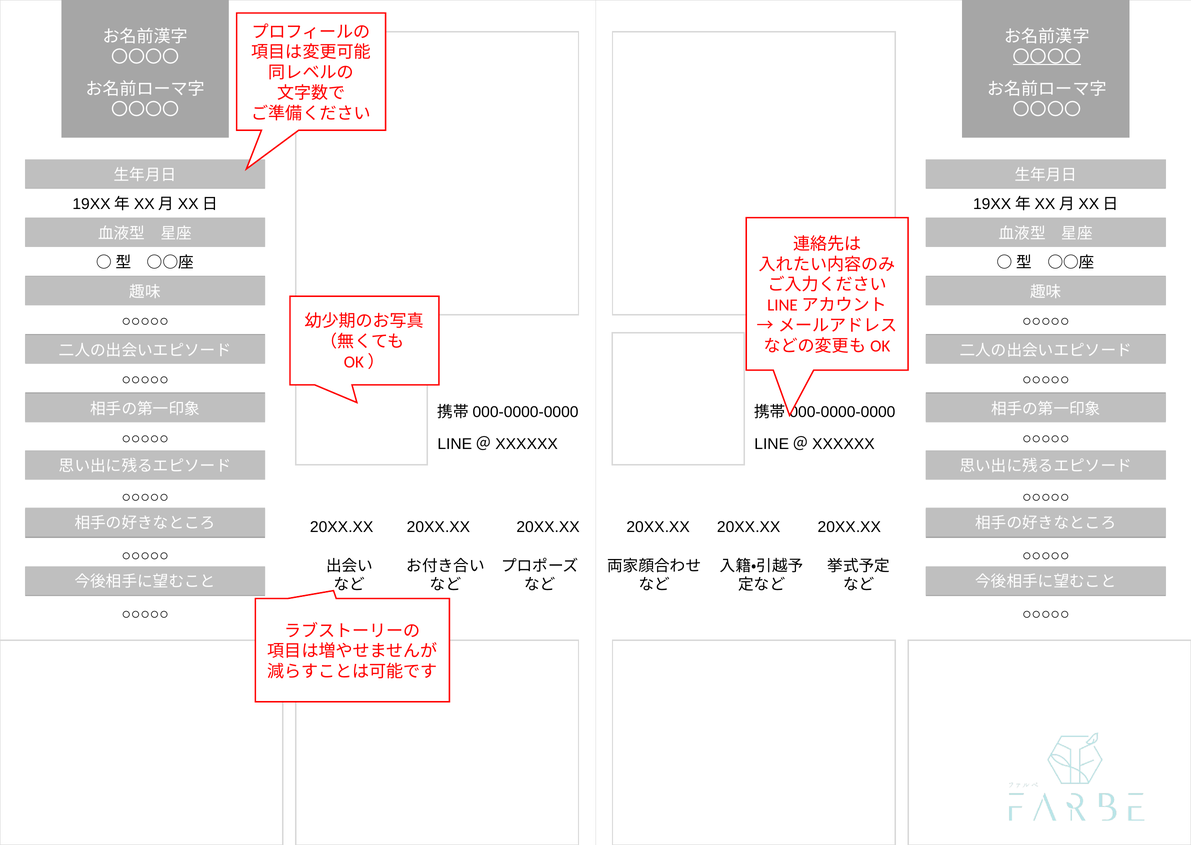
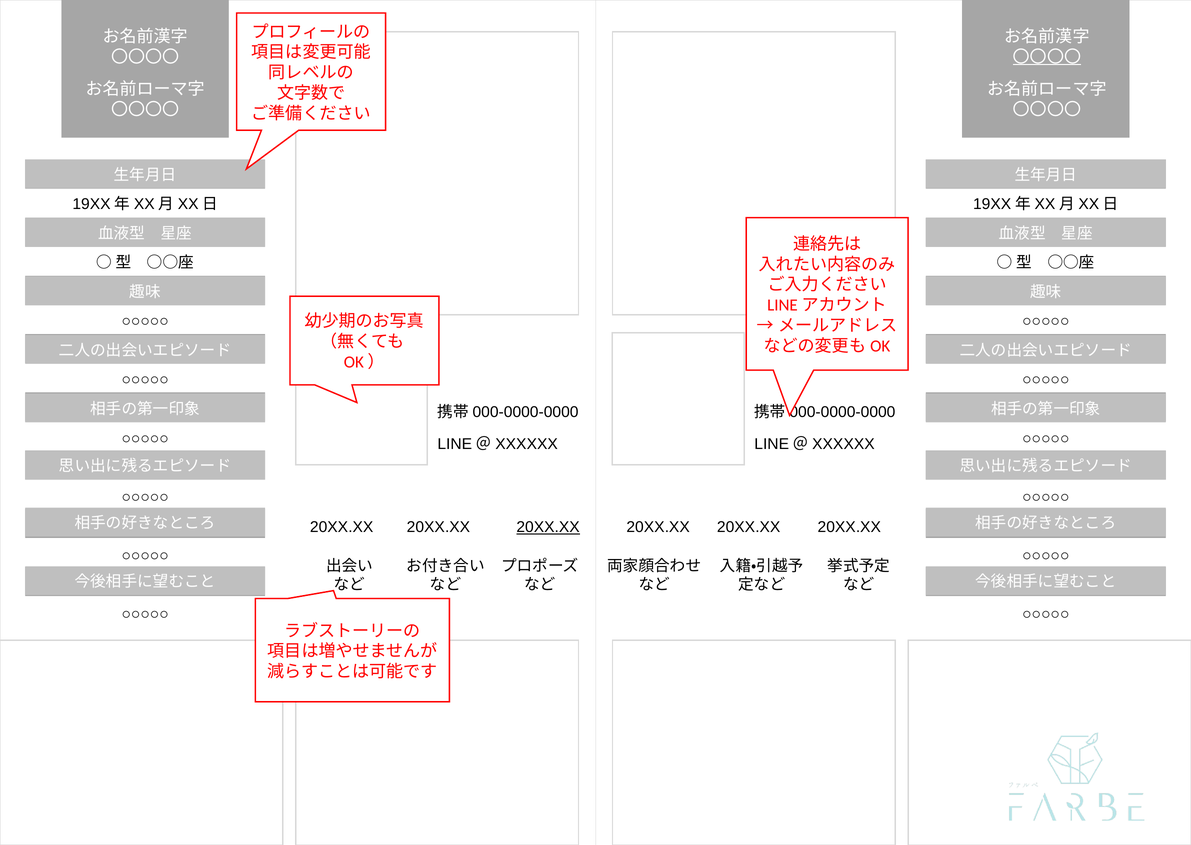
20XX.XX underline: none -> present (548, 527)
